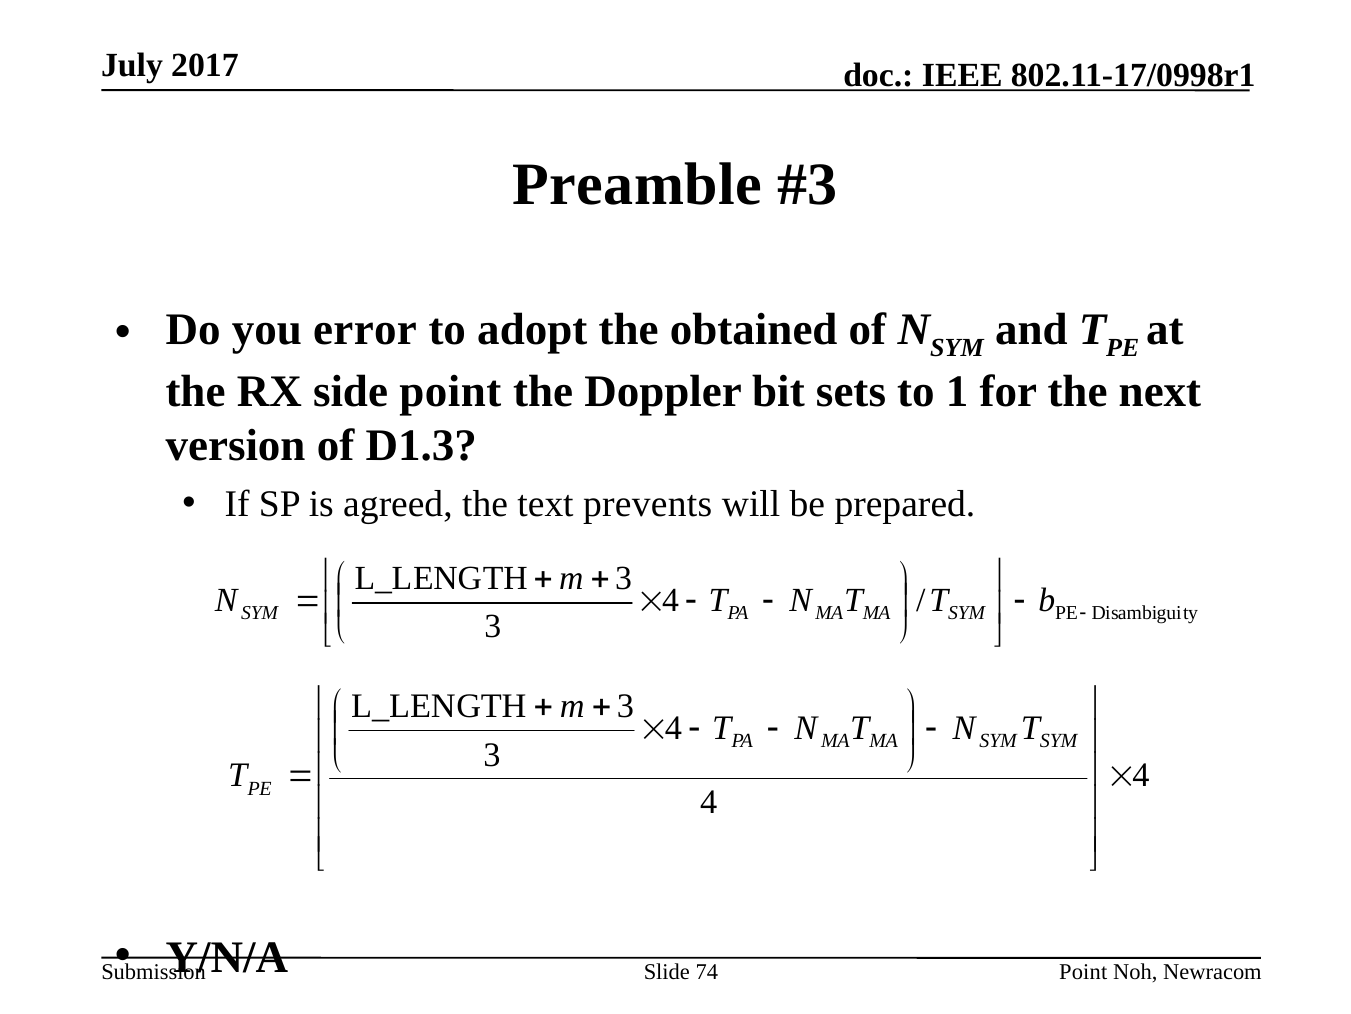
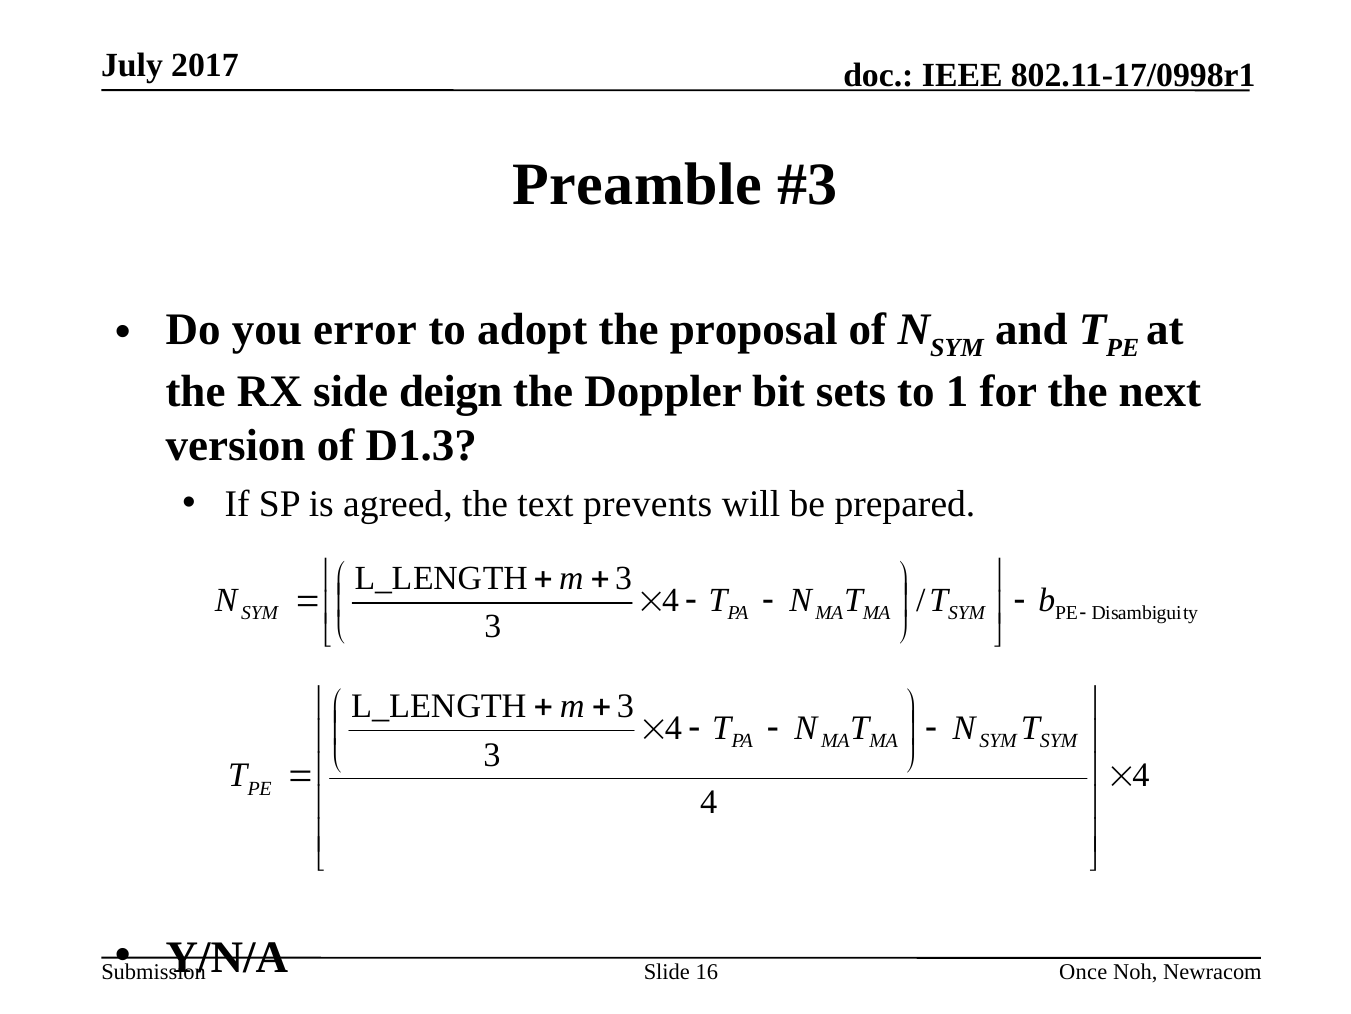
obtained: obtained -> proposal (754, 330)
side point: point -> deign (451, 391)
74: 74 -> 16 (707, 972)
Point: Point -> Once (1083, 972)
